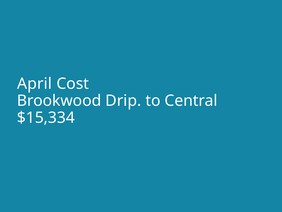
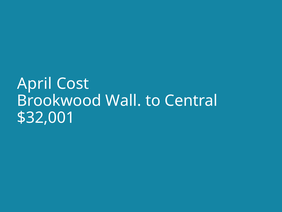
Drip: Drip -> Wall (123, 100)
$15,334: $15,334 -> $32,001 (46, 117)
